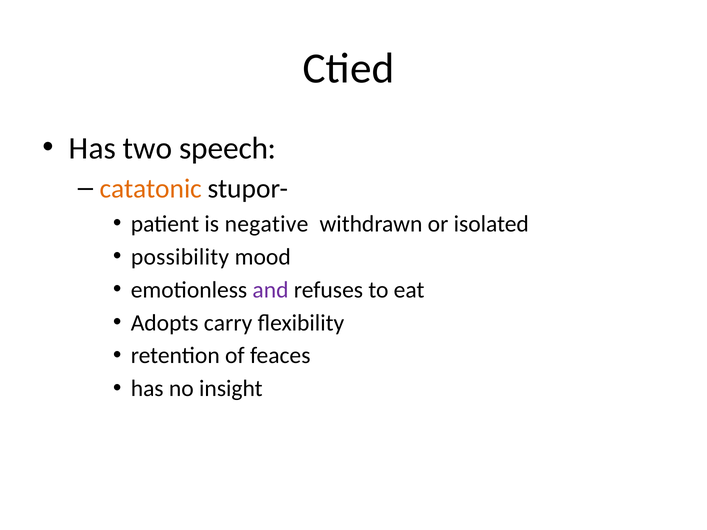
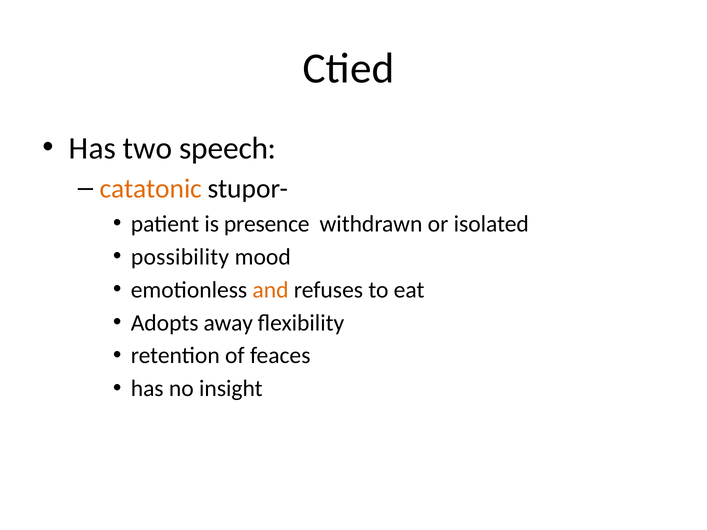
negative: negative -> presence (267, 224)
and colour: purple -> orange (271, 290)
carry: carry -> away (228, 323)
